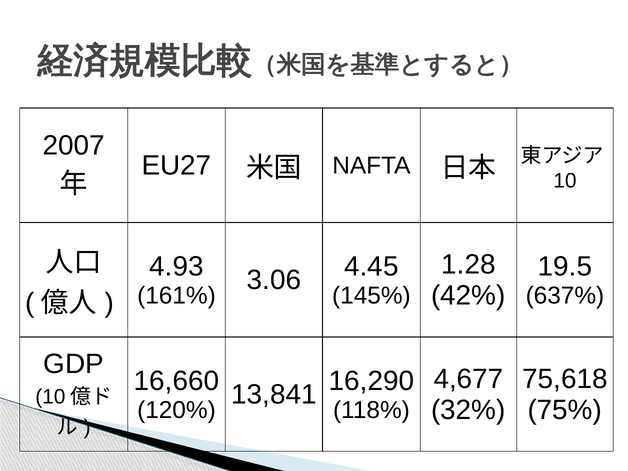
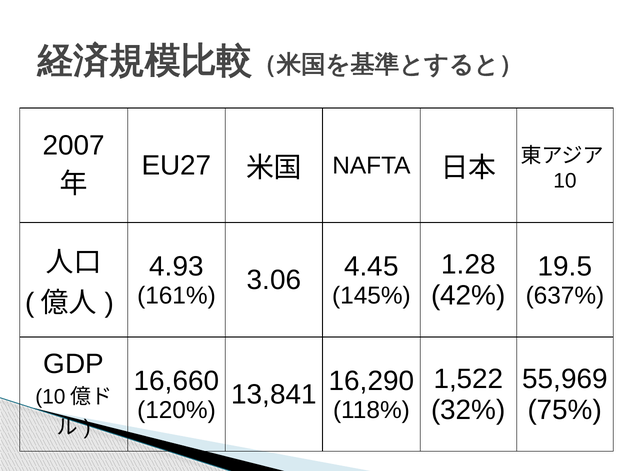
4,677: 4,677 -> 1,522 (468, 379)
75,618: 75,618 -> 55,969 (565, 379)
